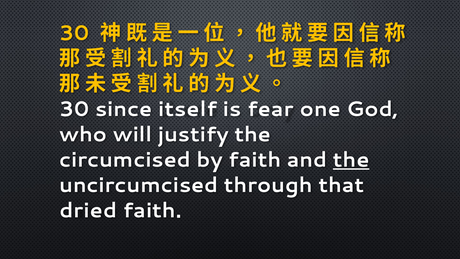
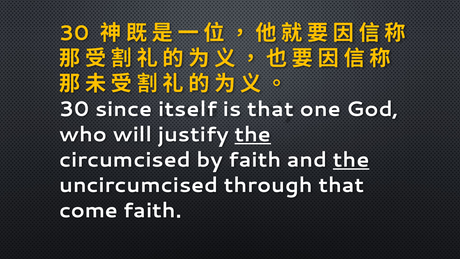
is fear: fear -> that (270, 109)
the underline: none -> present (253, 134)
dried: dried -> come (88, 210)
